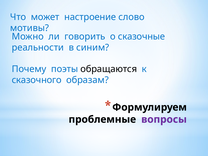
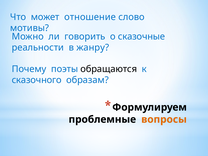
настроение: настроение -> отношение (90, 17)
синим: синим -> жанру (93, 48)
вопросы colour: purple -> orange (164, 119)
